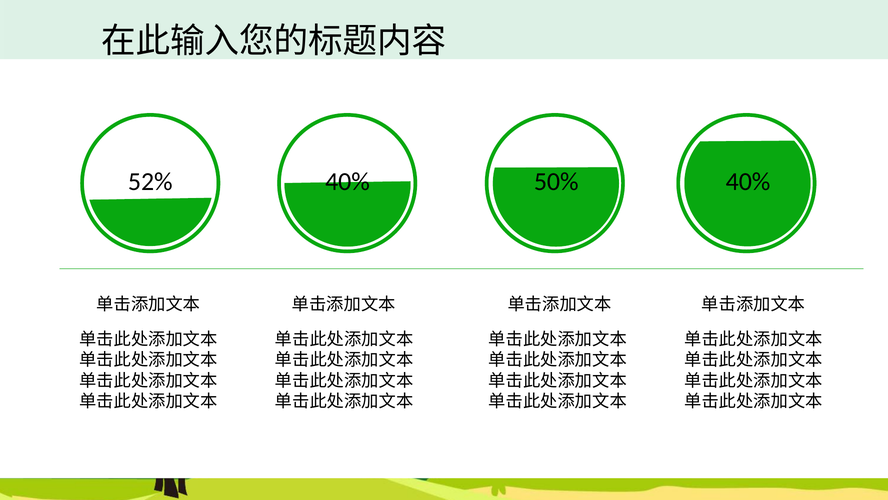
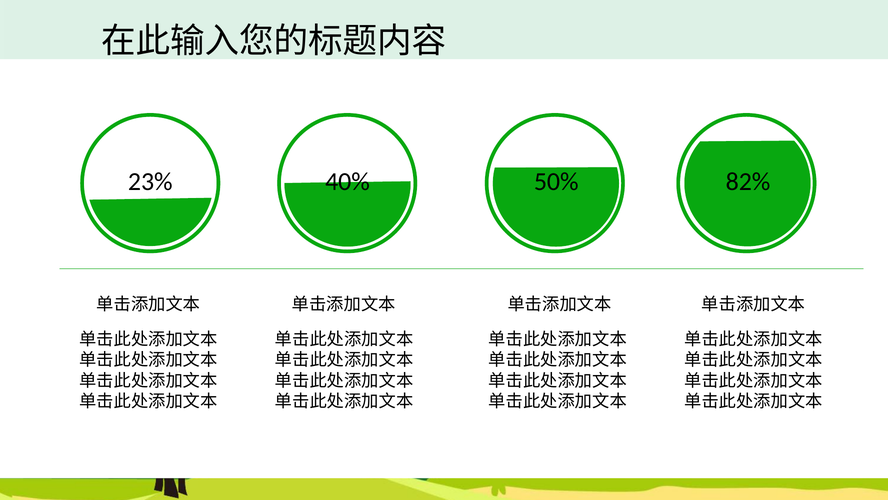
52%: 52% -> 23% (150, 181)
50% 40%: 40% -> 82% (748, 181)
